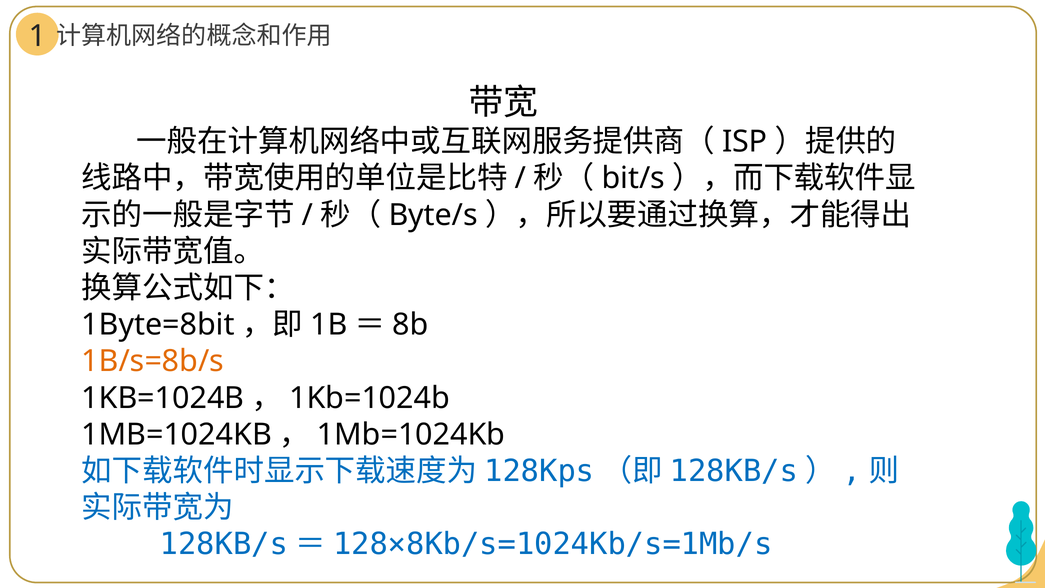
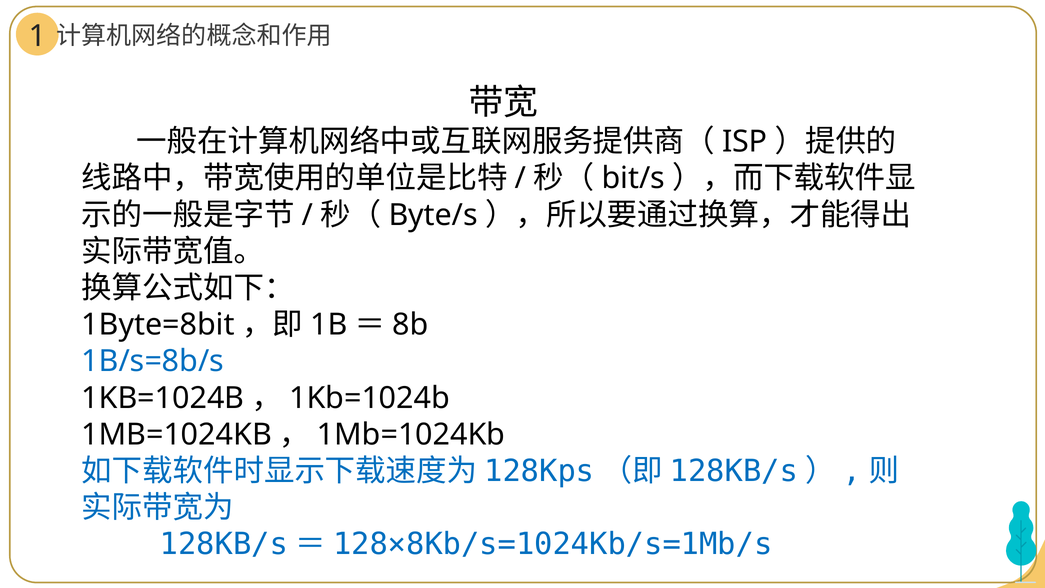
1B/s=8b/s colour: orange -> blue (153, 361)
